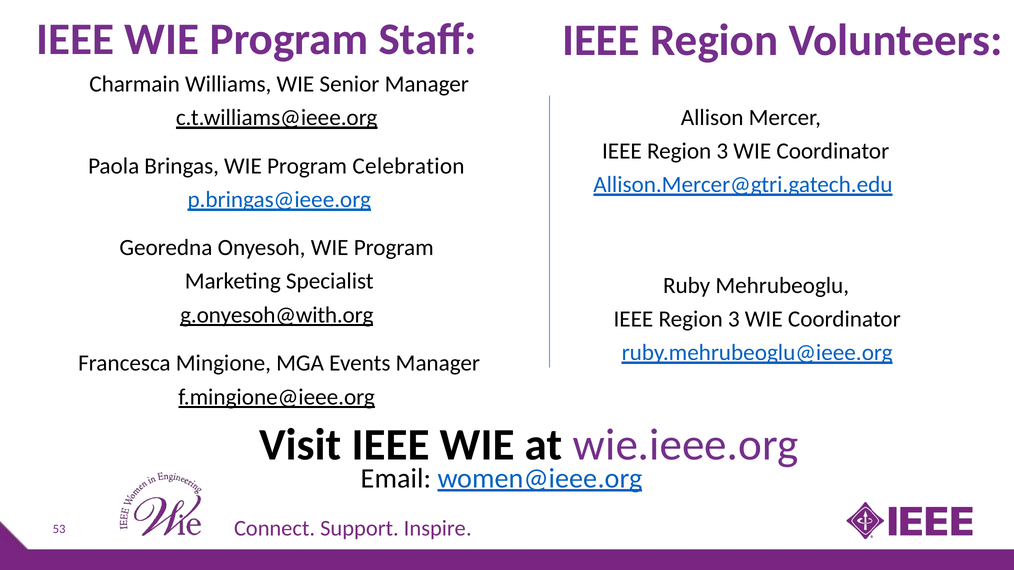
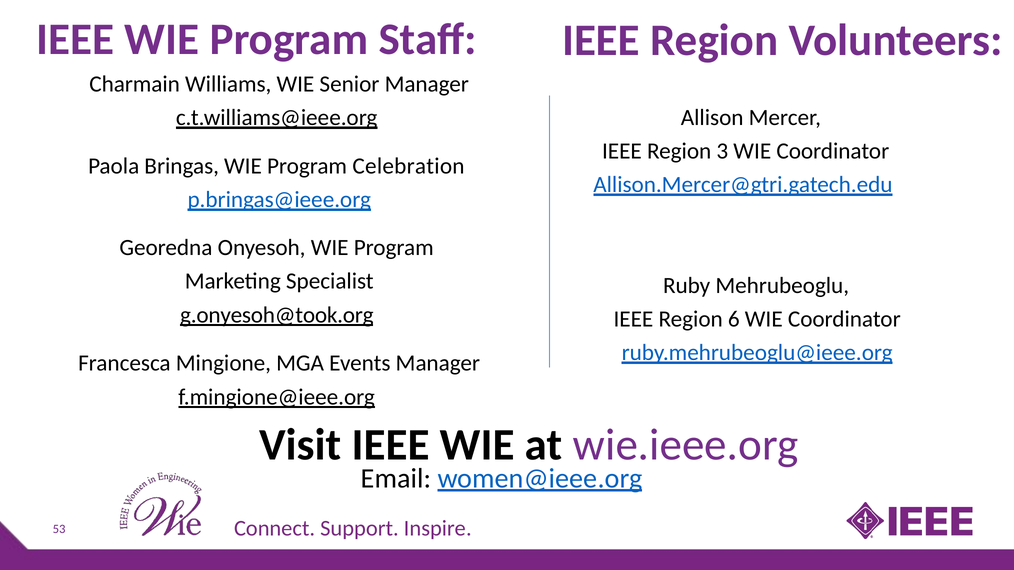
g.onyesoh@with.org: g.onyesoh@with.org -> g.onyesoh@took.org (277, 315)
3: 3 -> 6 (734, 319)
